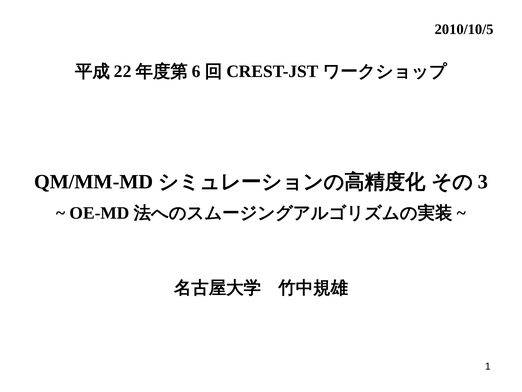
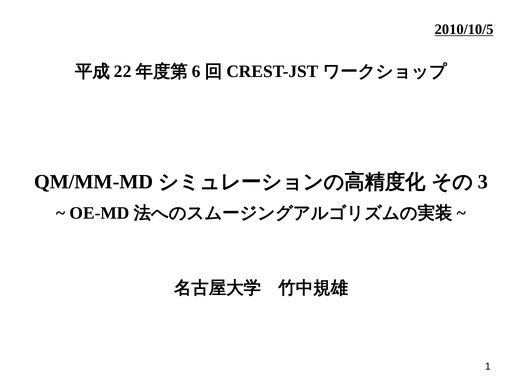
2010/10/5 underline: none -> present (464, 29)
